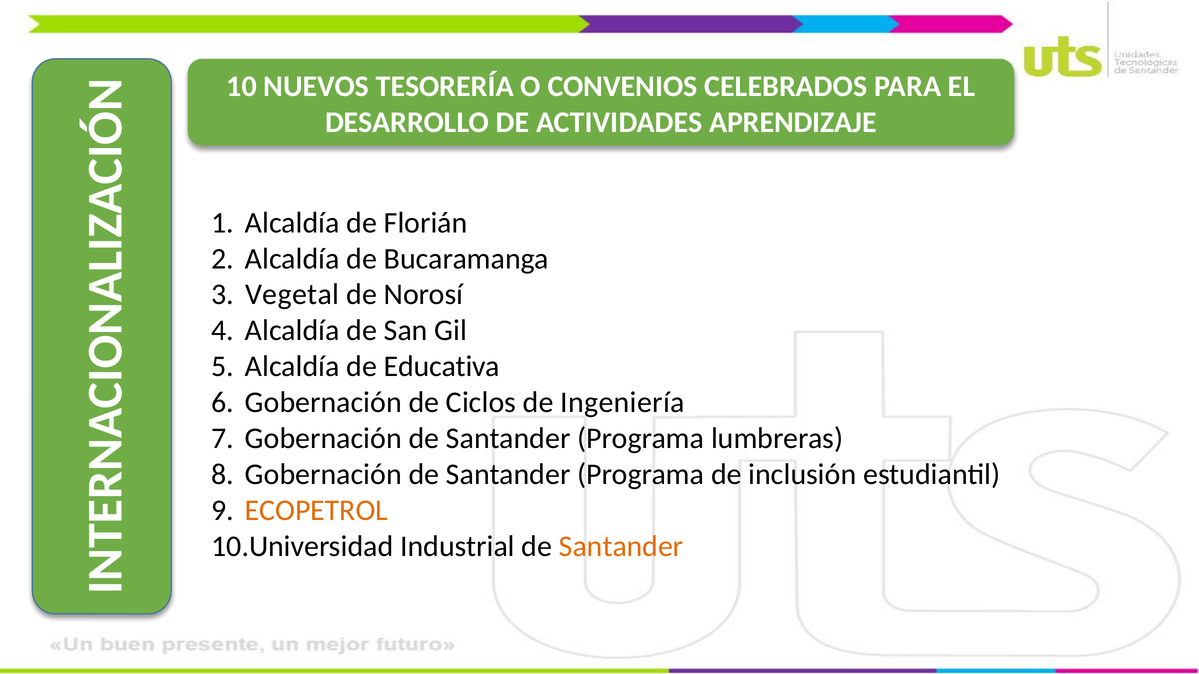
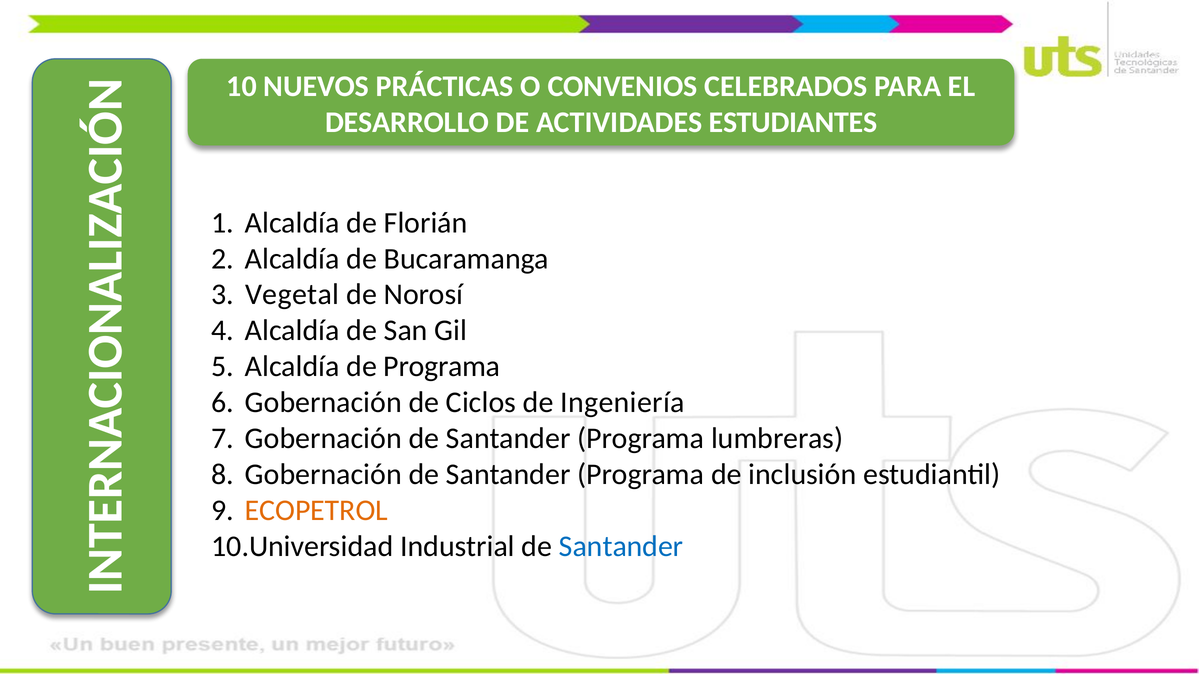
TESORERÍA: TESORERÍA -> PRÁCTICAS (445, 86)
APRENDIZAJE: APRENDIZAJE -> ESTUDIANTES (793, 122)
de Educativa: Educativa -> Programa (442, 367)
Santander colour: orange -> blue (621, 547)
